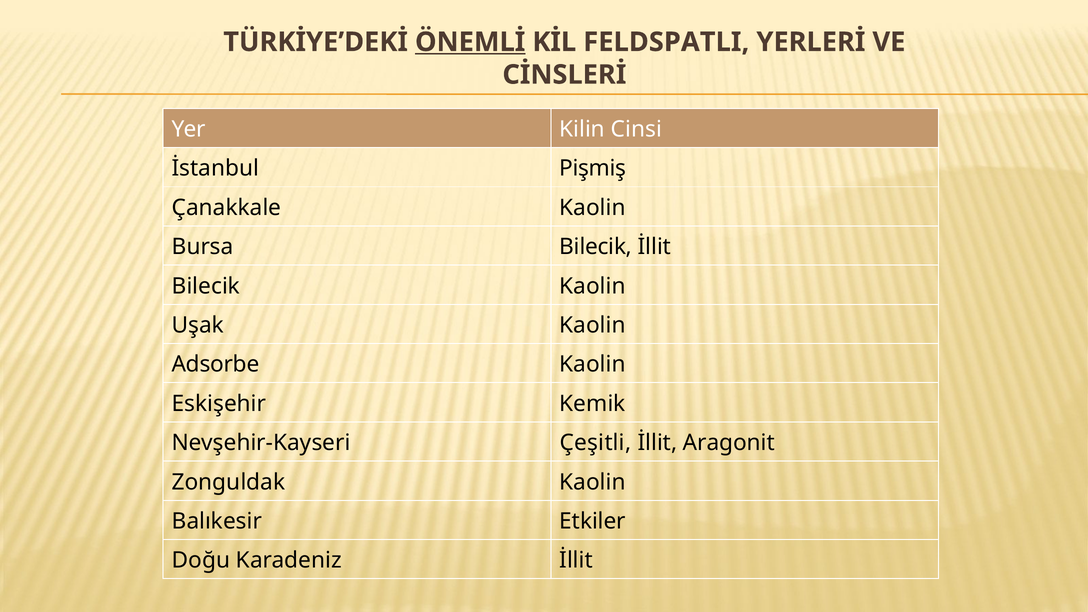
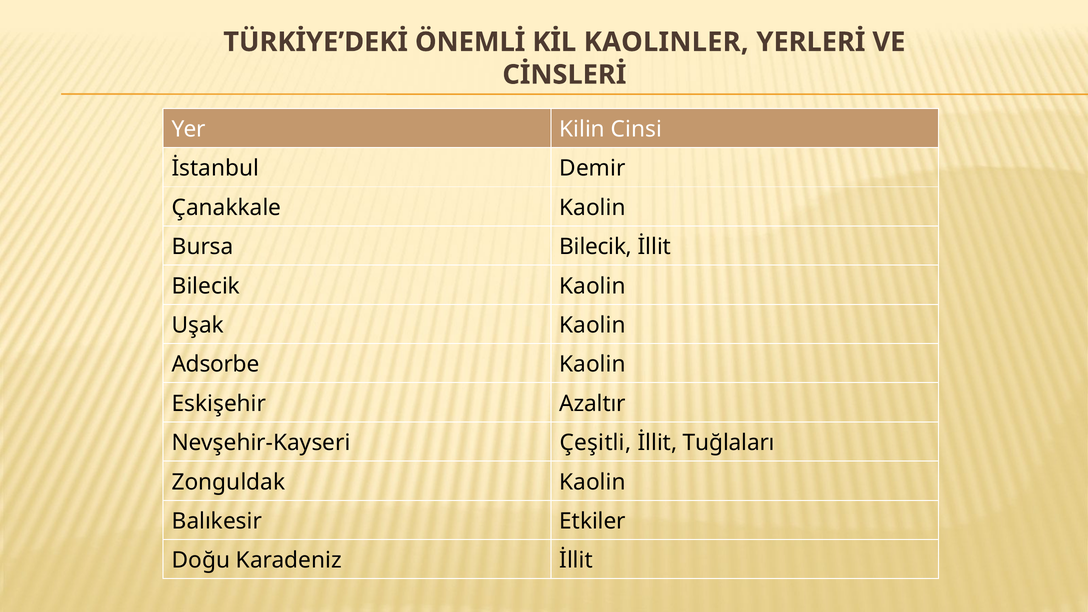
ÖNEMLİ underline: present -> none (470, 42)
FELDSPATLI: FELDSPATLI -> KAOLINLER (666, 42)
Pişmiş: Pişmiş -> Demir (592, 168)
Kemik: Kemik -> Azaltır (593, 404)
Aragonit: Aragonit -> Tuğlaları (729, 443)
